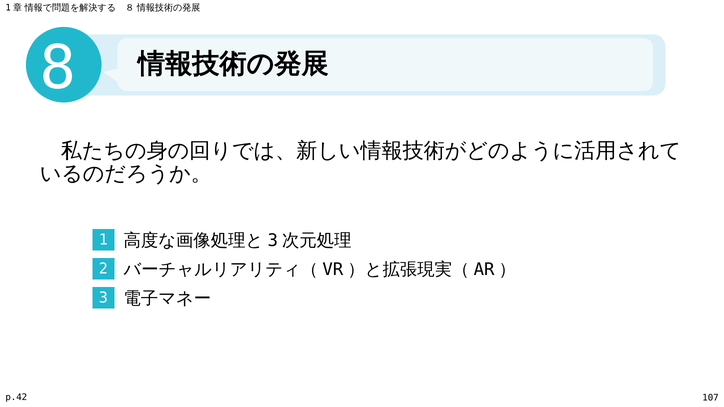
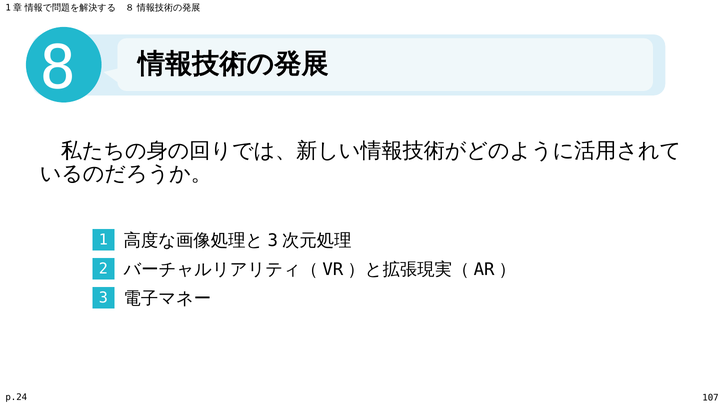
p.42: p.42 -> p.24 (16, 397)
